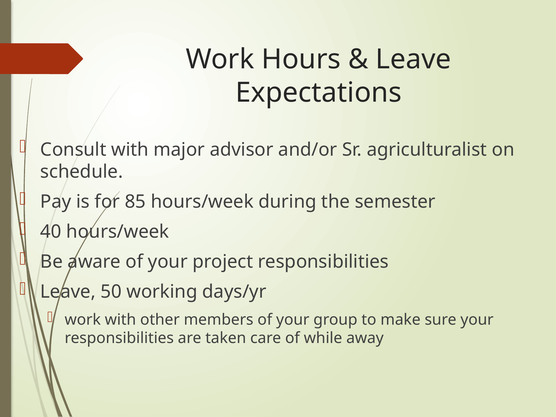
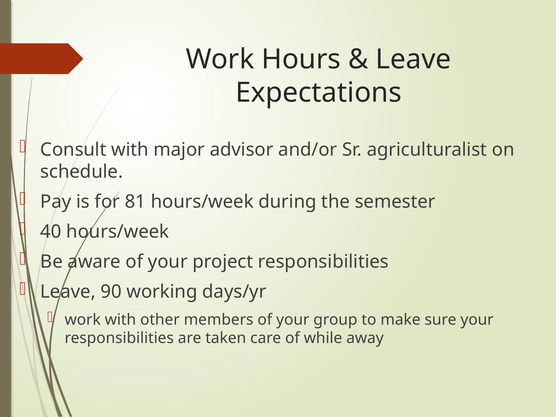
85: 85 -> 81 (135, 202)
50: 50 -> 90 (111, 292)
